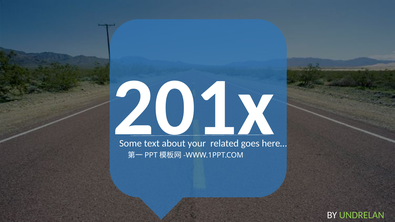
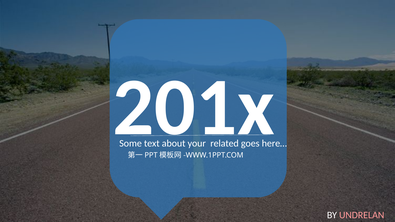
UNDRELAN colour: light green -> pink (362, 215)
